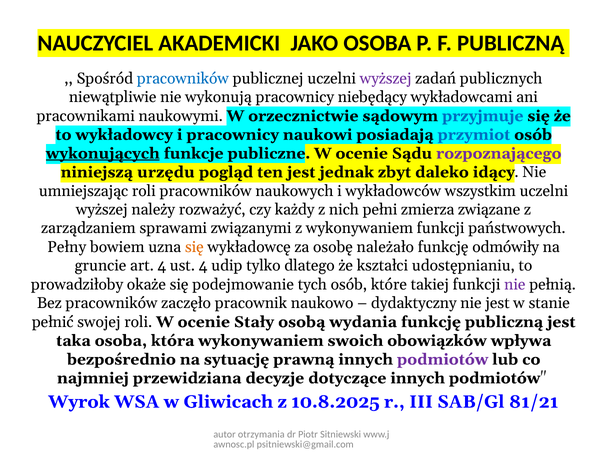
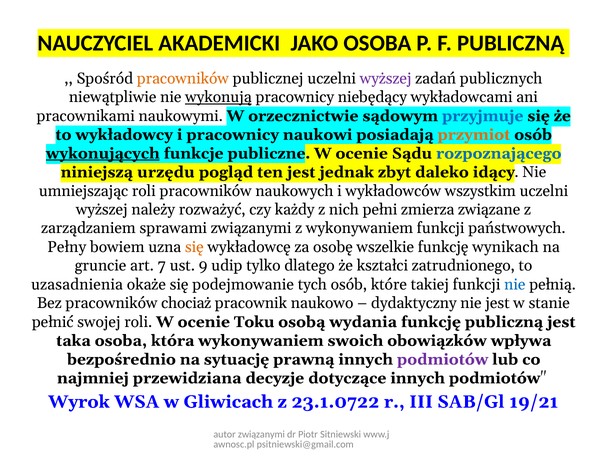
pracowników colour: blue -> orange (183, 79)
wykonują underline: none -> present (218, 97)
przymiot colour: blue -> orange (474, 135)
rozpoznającego colour: purple -> blue (499, 154)
należało: należało -> wszelkie (385, 247)
odmówiły: odmówiły -> wynikach (506, 247)
art 4: 4 -> 7 (162, 266)
ust 4: 4 -> 9 (203, 266)
udostępnianiu: udostępnianiu -> zatrudnionego (463, 266)
prowadziłoby: prowadziłoby -> uzasadnienia (77, 285)
nie colour: purple -> blue (515, 285)
zaczęło: zaczęło -> chociaż (186, 303)
Stały: Stały -> Toku (254, 322)
10.8.2025: 10.8.2025 -> 23.1.0722 (335, 402)
81/21: 81/21 -> 19/21 (534, 402)
autor otrzymania: otrzymania -> związanymi (261, 435)
